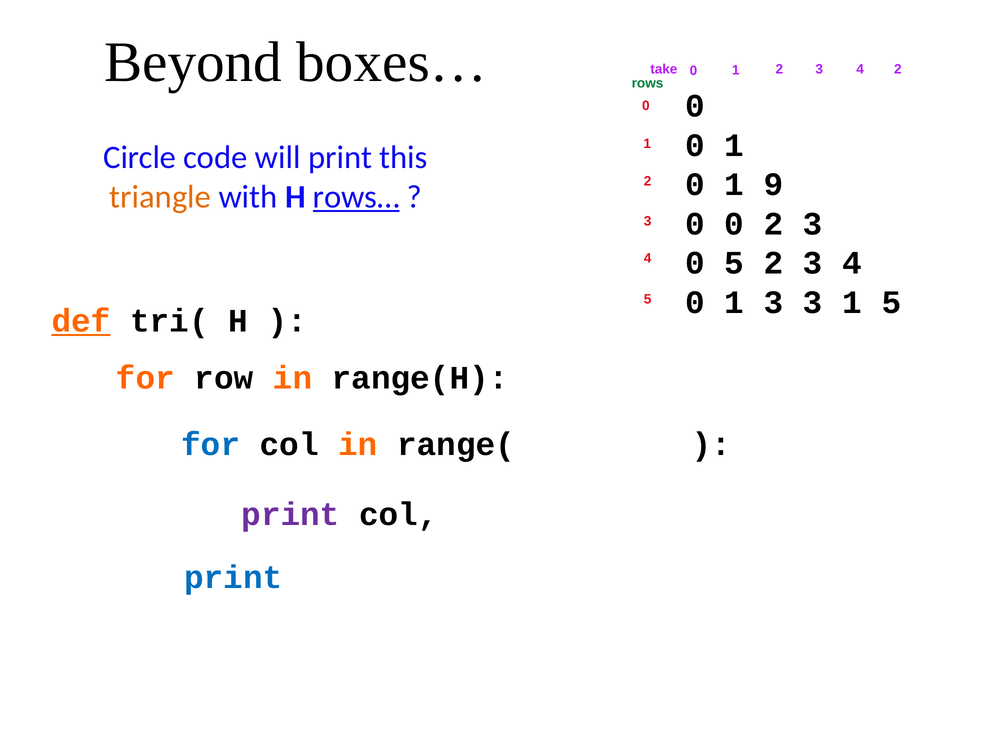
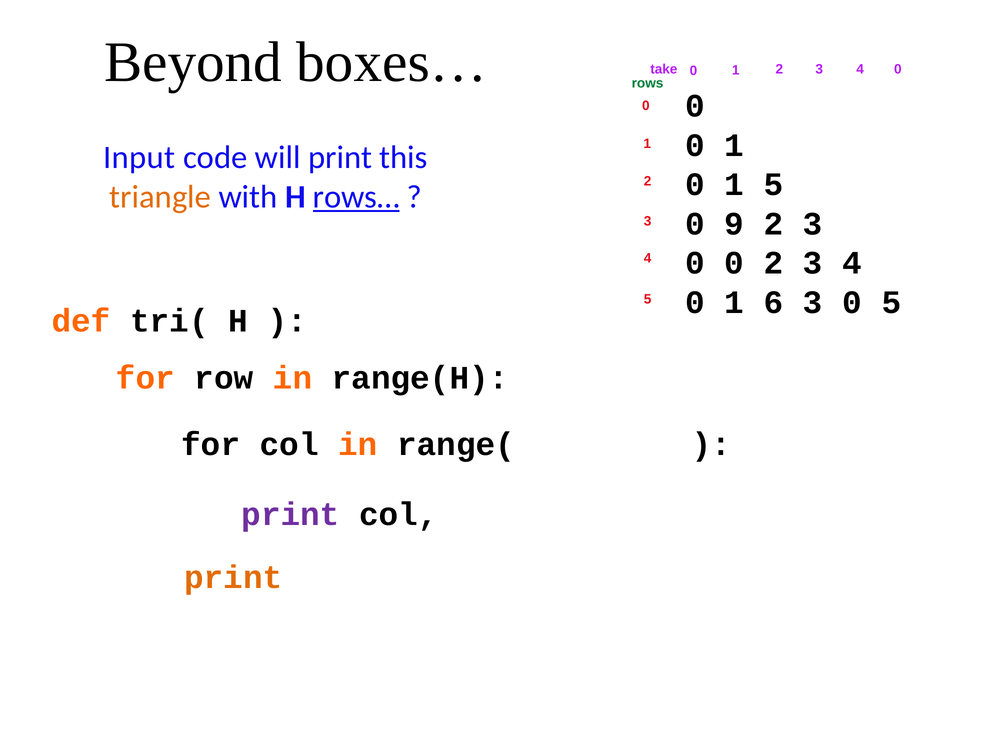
2: 2 -> 0 (898, 69)
Circle: Circle -> Input (139, 158)
1 9: 9 -> 5 (774, 185)
0: 0 -> 9 (734, 224)
5: 5 -> 0 (734, 263)
1 3: 3 -> 6 (774, 302)
1: 1 -> 0 (852, 302)
def underline: present -> none (81, 321)
for colour: blue -> black (211, 444)
print colour: blue -> orange (233, 577)
